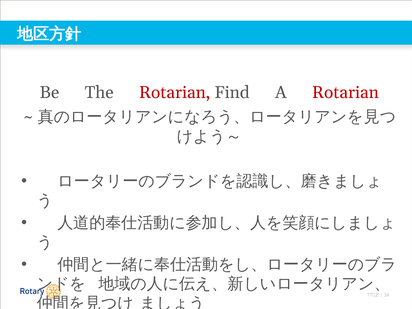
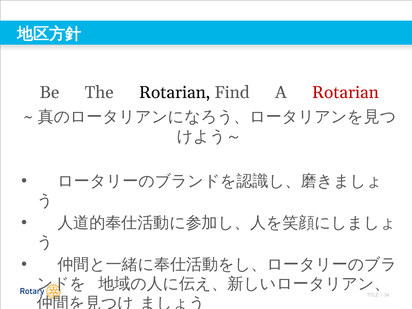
Rotarian colour: red -> black (175, 93)
